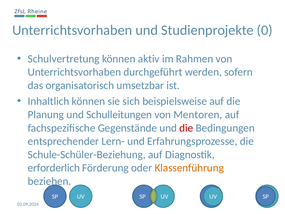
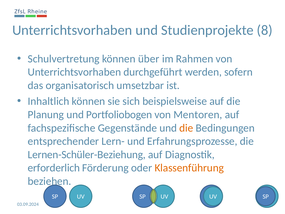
0: 0 -> 8 (265, 30)
aktiv: aktiv -> über (149, 59)
Schulleitungen: Schulleitungen -> Portfoliobogen (119, 114)
die colour: red -> orange (186, 128)
Schule-Schüler-Beziehung: Schule-Schüler-Beziehung -> Lernen-Schüler-Beziehung (87, 154)
